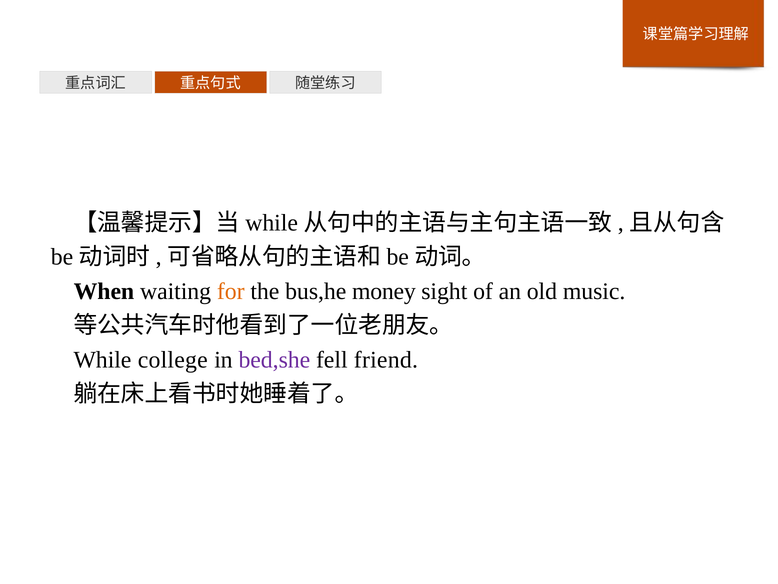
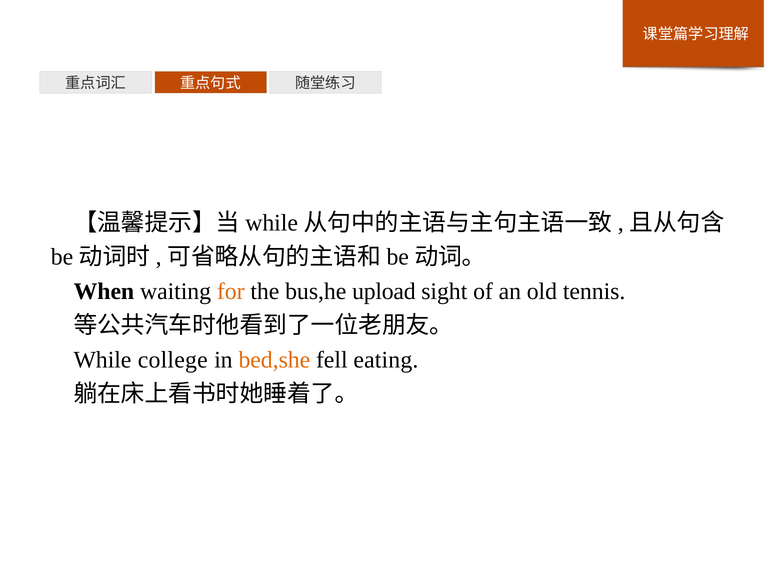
money: money -> upload (384, 291)
music: music -> tennis (594, 291)
bed,she colour: purple -> orange (274, 360)
friend: friend -> eating (386, 360)
